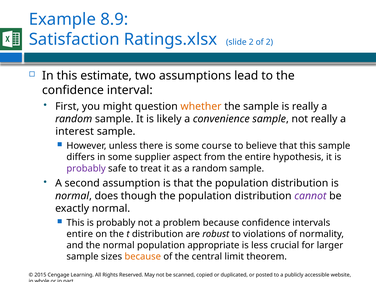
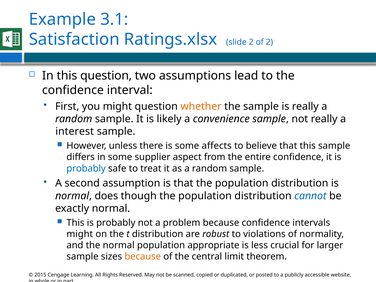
8.9: 8.9 -> 3.1 (114, 19)
this estimate: estimate -> question (106, 76)
course: course -> affects (217, 146)
entire hypothesis: hypothesis -> confidence (298, 157)
probably colour: purple -> blue (86, 168)
cannot colour: purple -> blue (310, 196)
entire: entire -> might (80, 234)
